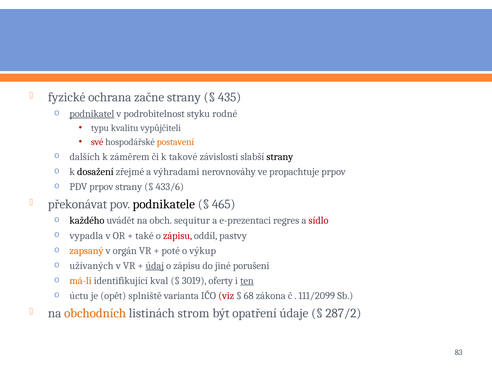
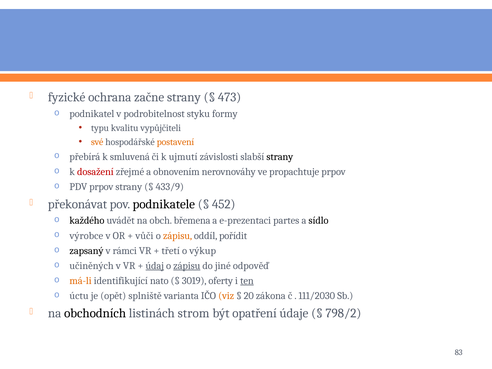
435: 435 -> 473 (230, 97)
podnikatel underline: present -> none (92, 114)
rodné: rodné -> formy (225, 114)
své colour: red -> orange (97, 142)
dalších: dalších -> přebírá (85, 157)
záměrem: záměrem -> smluvená (130, 157)
takové: takové -> ujmutí (183, 157)
dosažení colour: black -> red (95, 172)
výhradami: výhradami -> obnovením (176, 172)
433/6: 433/6 -> 433/9 (170, 187)
465: 465 -> 452 (224, 204)
sequitur: sequitur -> břemena (192, 221)
regres: regres -> partes (286, 221)
sídlo colour: red -> black (319, 221)
vypadla: vypadla -> výrobce (86, 236)
také: také -> vůči (144, 236)
zápisu colour: red -> orange (178, 236)
pastvy: pastvy -> pořídit (233, 236)
zapsaný colour: orange -> black (86, 251)
orgán: orgán -> rámci (125, 251)
poté: poté -> třetí (171, 251)
užívaných: užívaných -> učiněných (92, 266)
zápisu underline: none -> present (187, 266)
porušeni: porušeni -> odpověď (251, 266)
kval: kval -> nato (159, 281)
viz colour: red -> orange (226, 296)
68: 68 -> 20 (249, 296)
111/2099: 111/2099 -> 111/2030 (317, 296)
obchodních colour: orange -> black (95, 313)
287/2: 287/2 -> 798/2 (343, 313)
